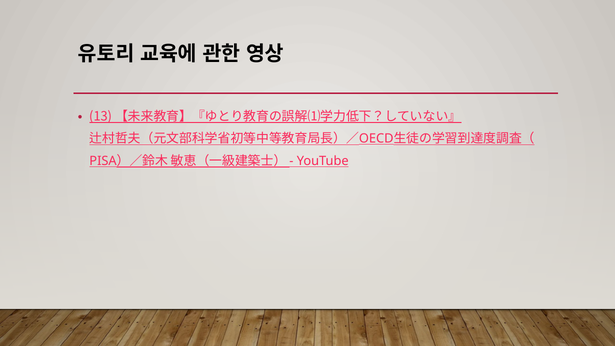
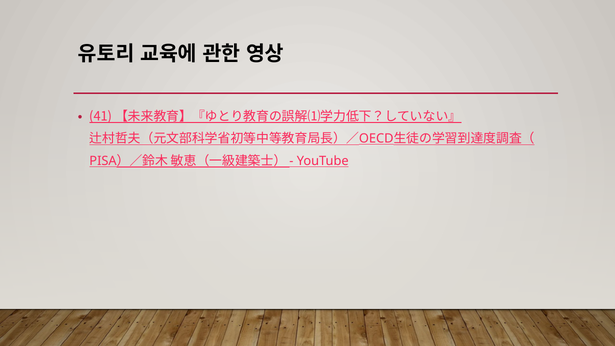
13: 13 -> 41 (101, 116)
